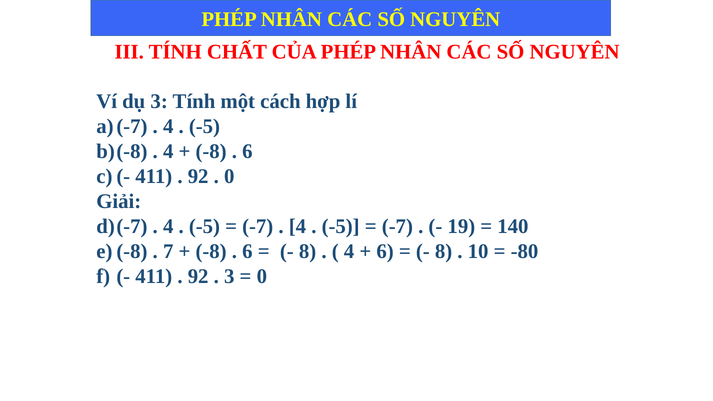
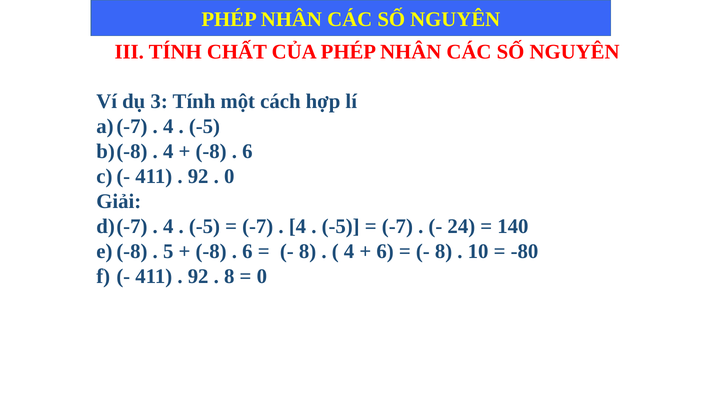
19: 19 -> 24 (461, 226)
7: 7 -> 5 (168, 251)
3: 3 -> 8 (229, 276)
